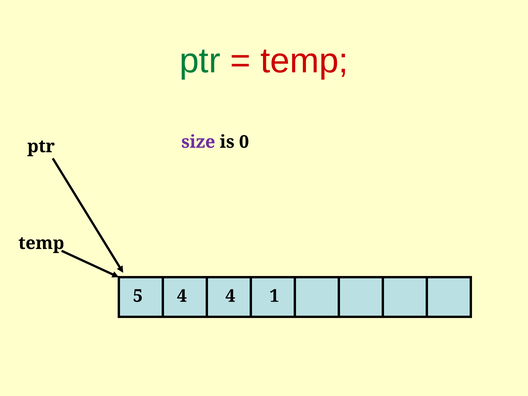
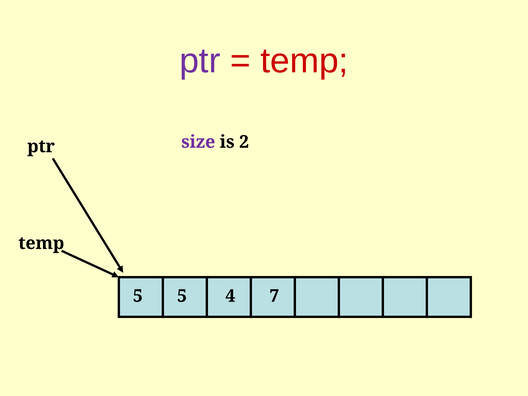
ptr colour: green -> purple (200, 61)
0: 0 -> 2 (244, 142)
5 4: 4 -> 5 (182, 296)
1: 1 -> 7 (274, 296)
